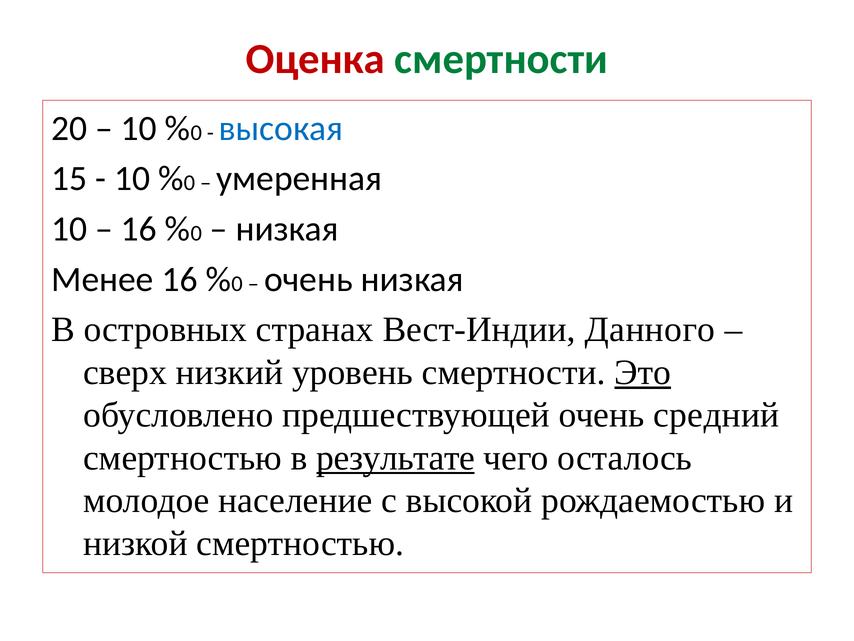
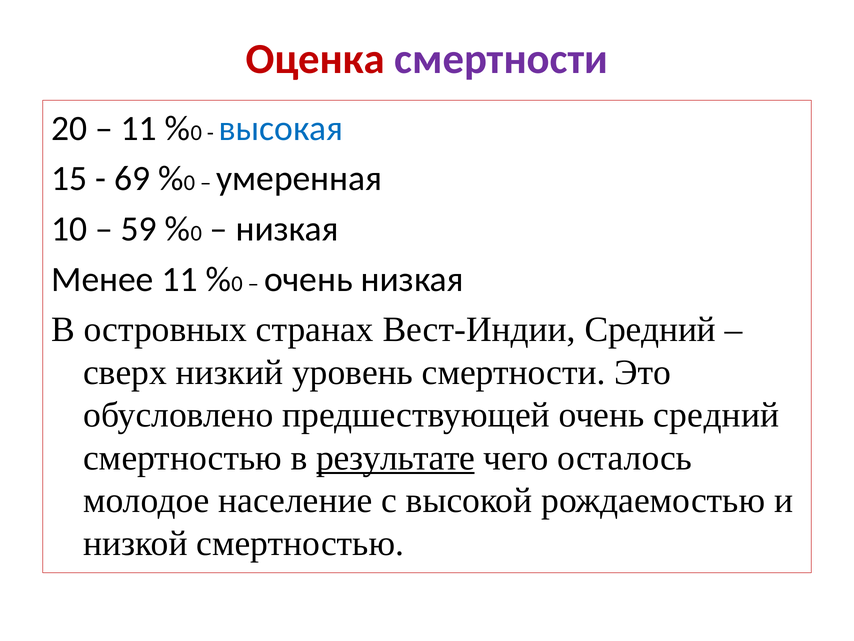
смертности colour: green -> purple (501, 59)
10: 10 -> 11 (139, 128)
10: 10 -> 69 (132, 178)
16: 16 -> 59 (139, 229)
Менее 16: 16 -> 11 (180, 279)
Вест-Индии Данного: Данного -> Средний (650, 329)
Это underline: present -> none (643, 372)
